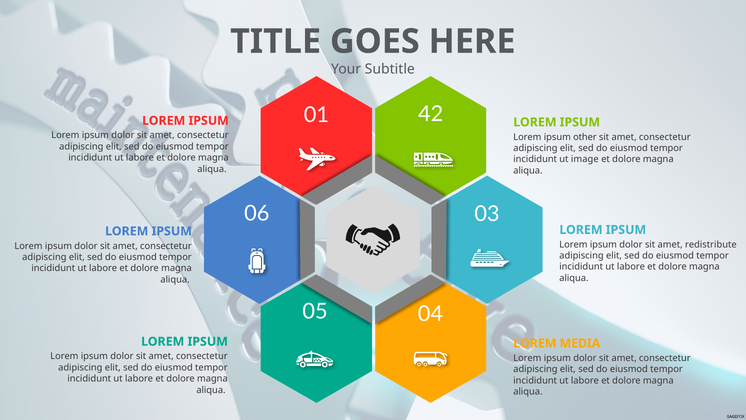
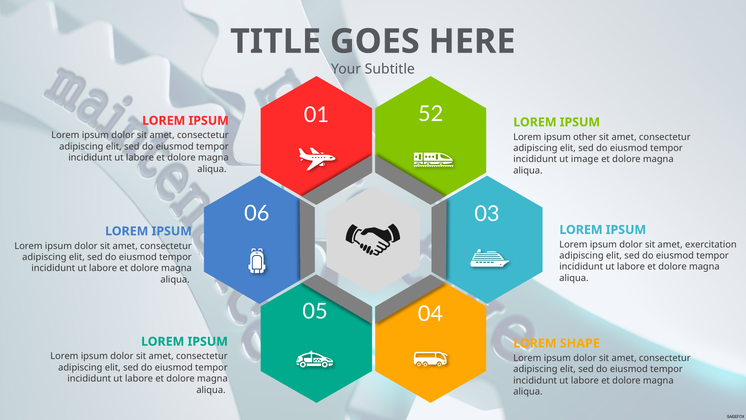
42: 42 -> 52 (431, 114)
redistribute: redistribute -> exercitation (711, 244)
MEDIA: MEDIA -> SHAPE (580, 343)
